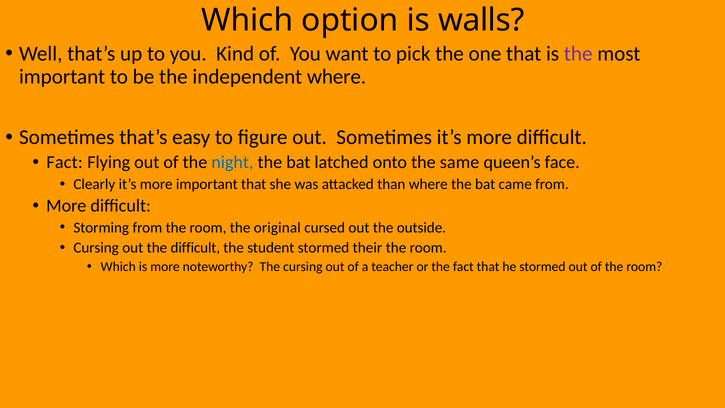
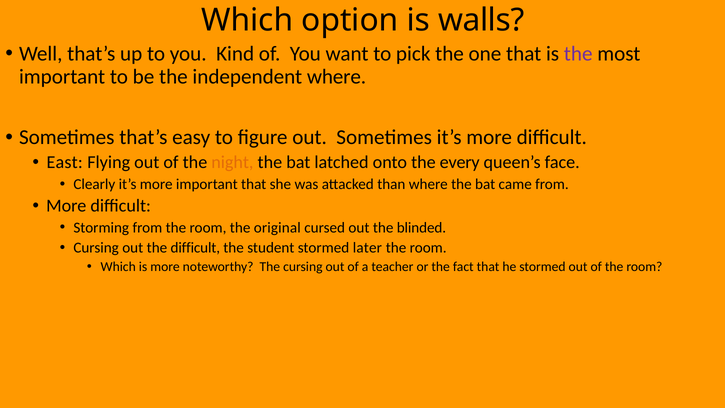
Fact: Fact -> East (65, 162)
night colour: blue -> orange (232, 162)
same: same -> every (460, 162)
outside: outside -> blinded (421, 227)
their: their -> later (367, 248)
